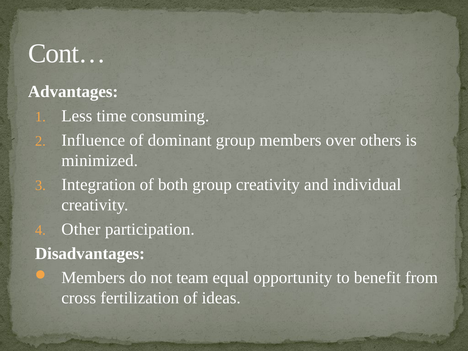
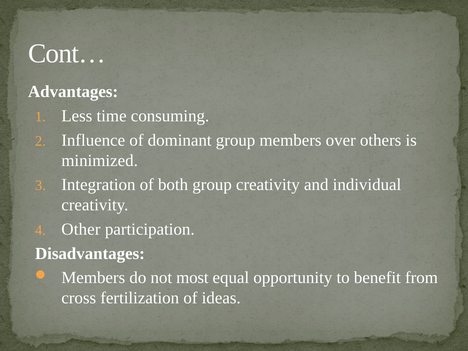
team: team -> most (192, 278)
